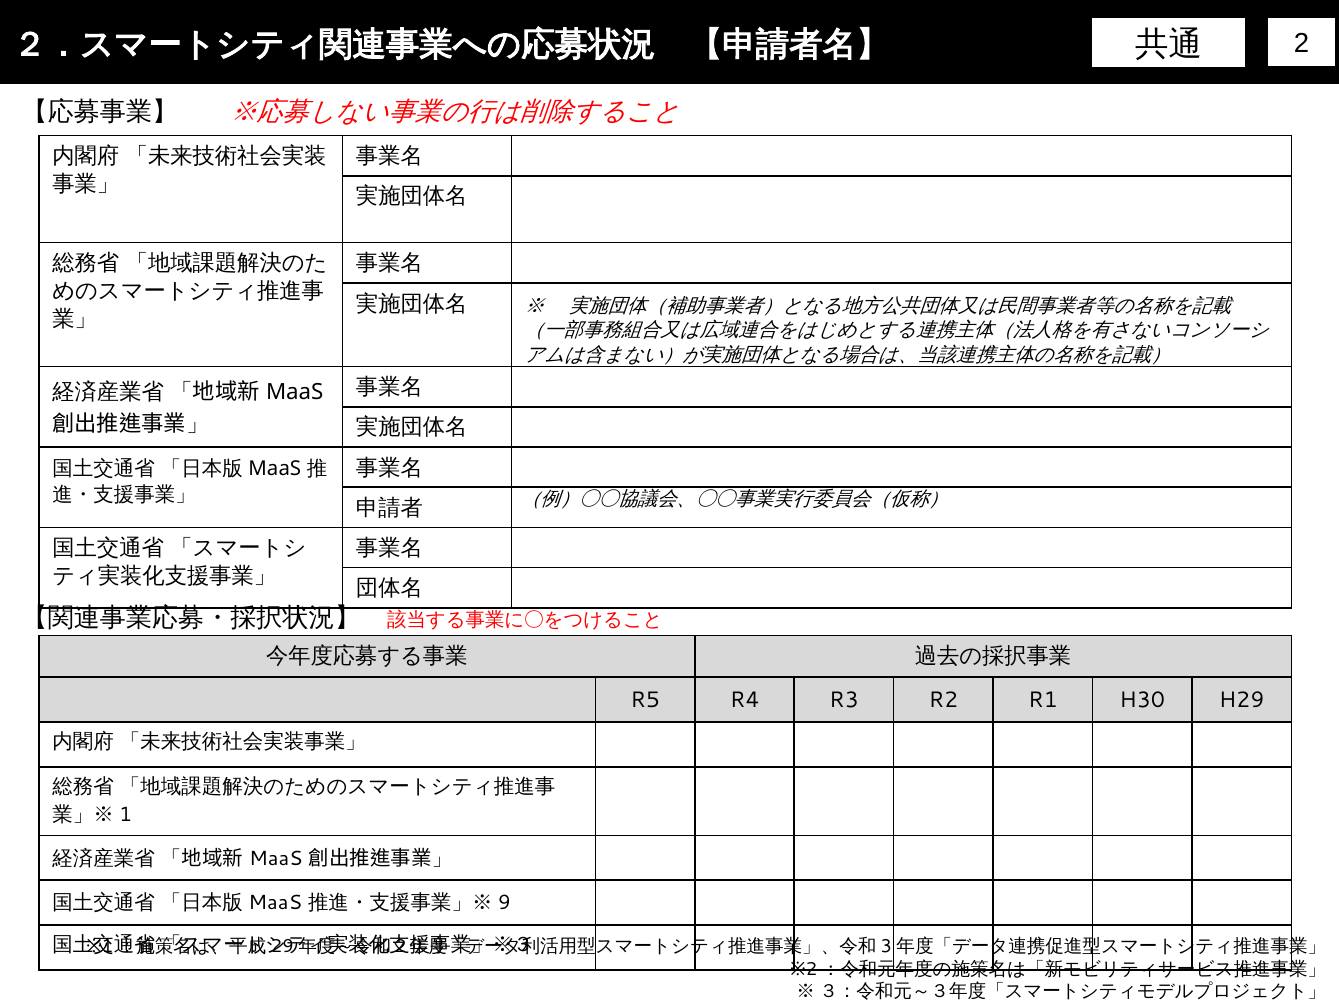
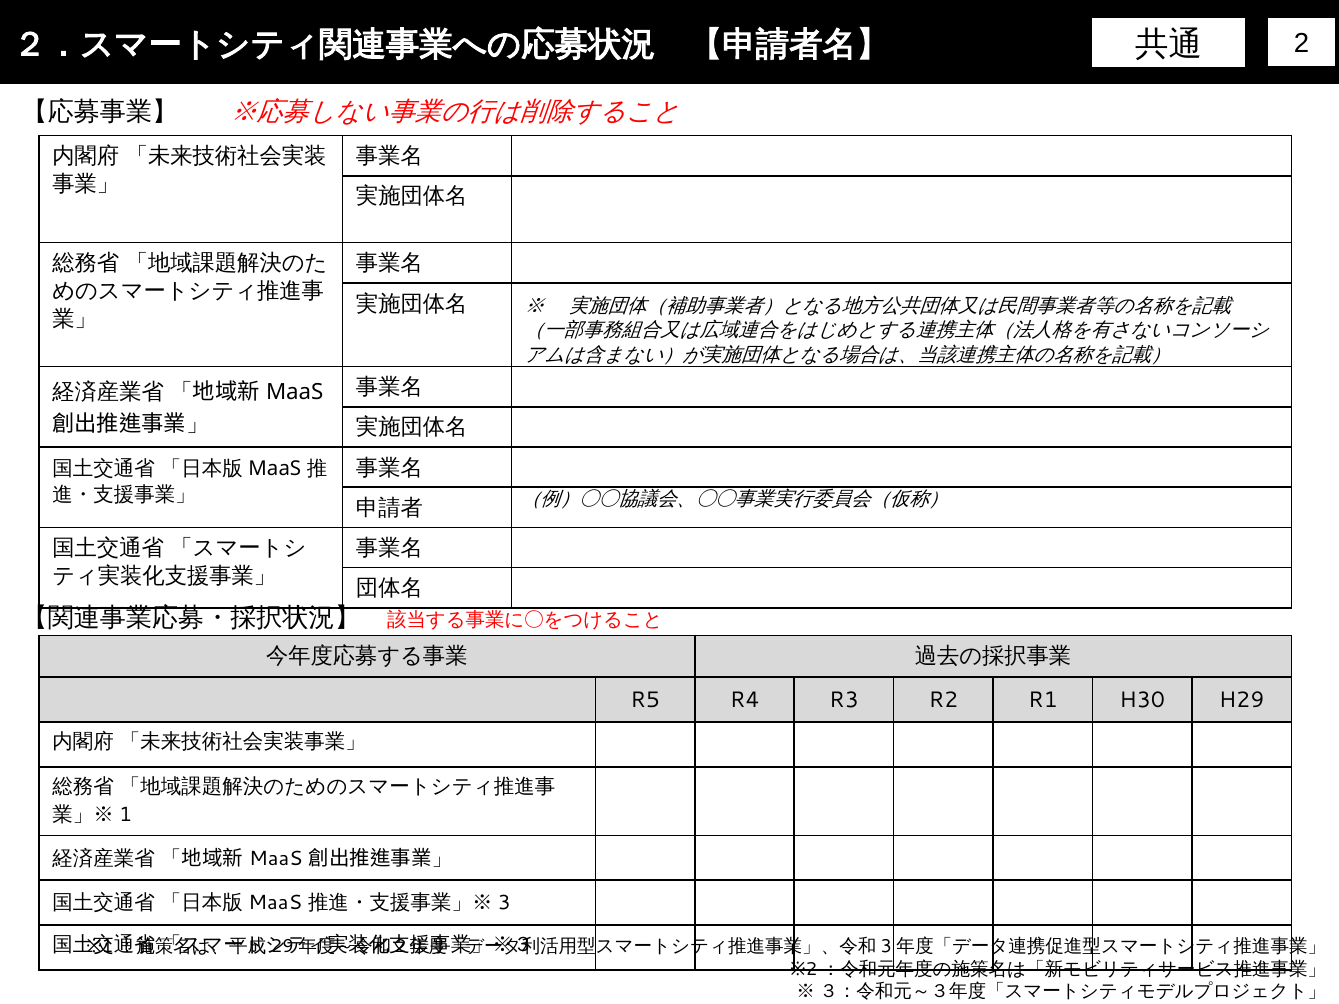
9: 9 -> 3 (504, 903)
